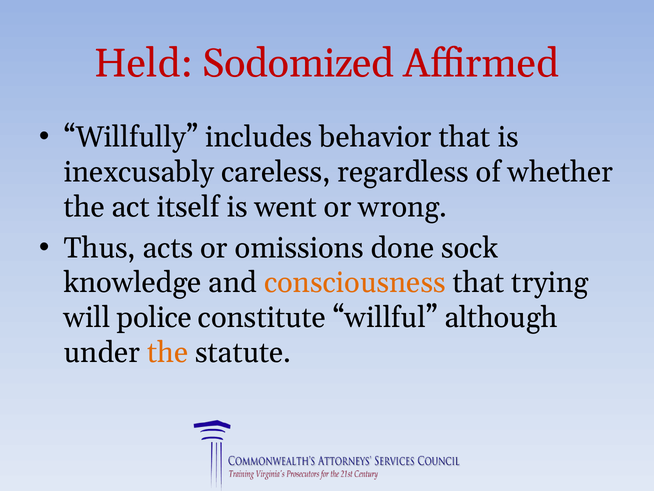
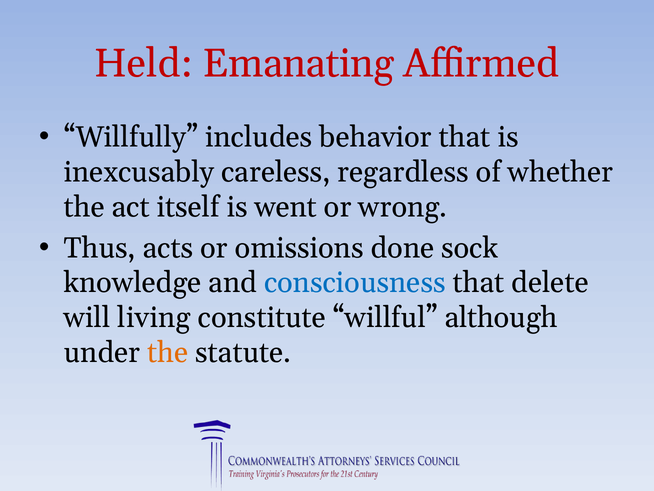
Sodomized: Sodomized -> Emanating (298, 63)
consciousness colour: orange -> blue (355, 283)
trying: trying -> delete (550, 283)
police: police -> living (154, 317)
